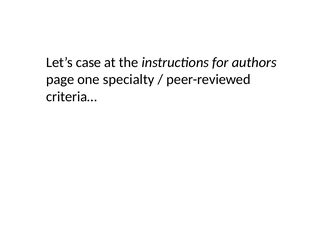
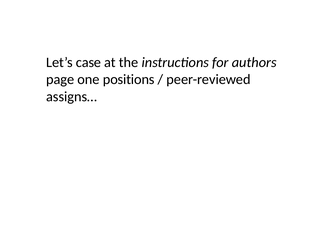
specialty: specialty -> positions (129, 79)
criteria…: criteria… -> assigns… (72, 97)
